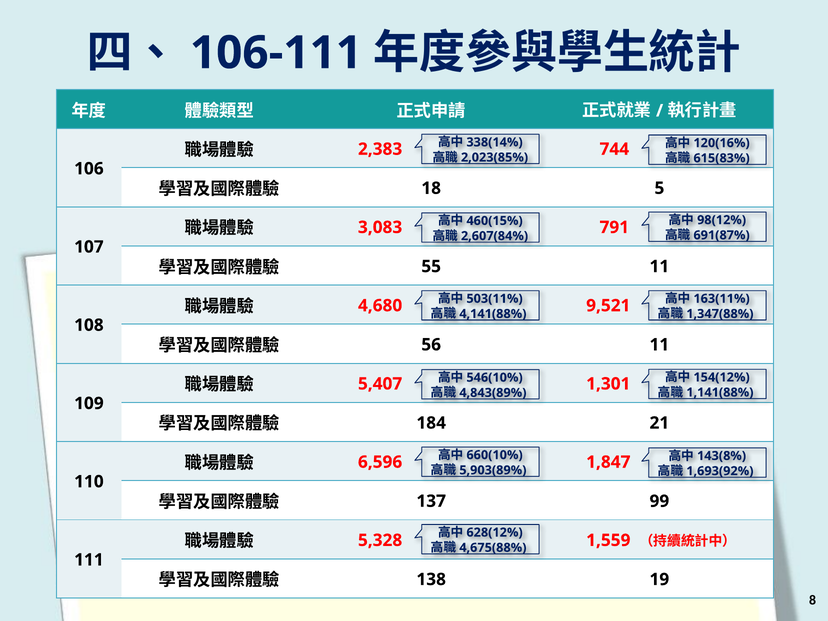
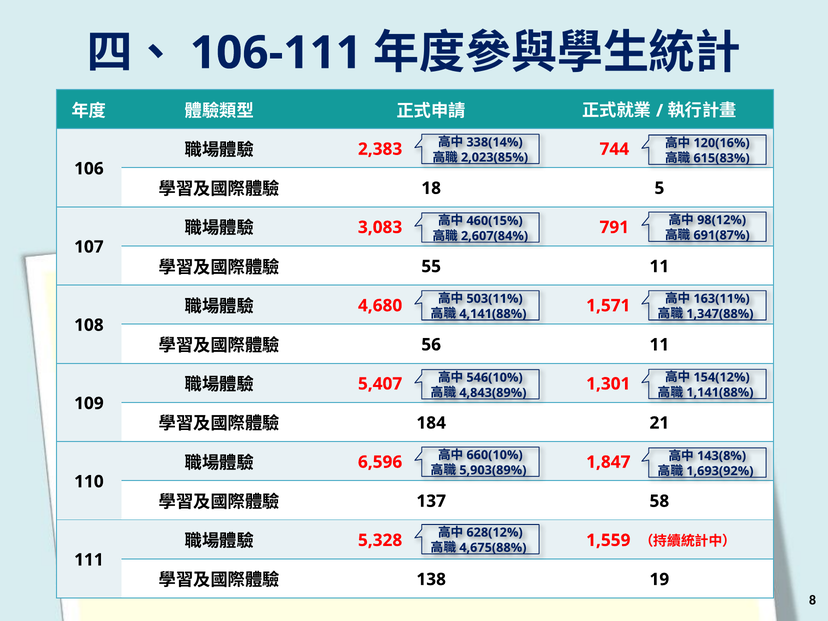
9,521: 9,521 -> 1,571 (608, 306)
99: 99 -> 58 (659, 501)
